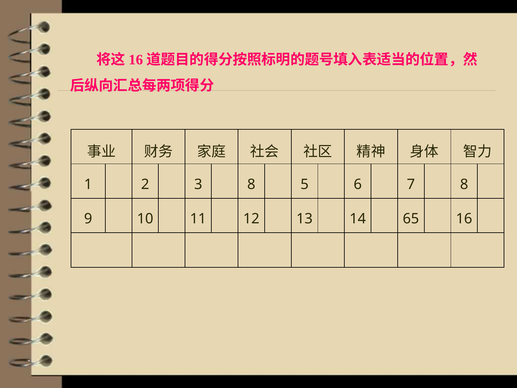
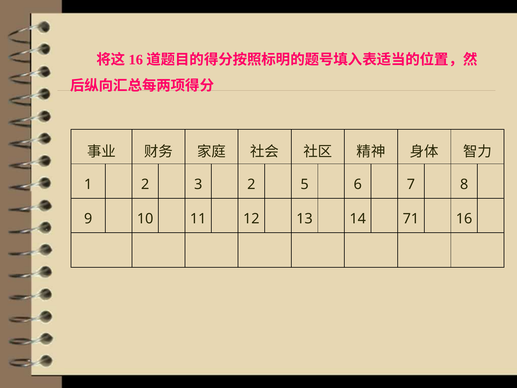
3 8: 8 -> 2 (251, 184)
65: 65 -> 71 (411, 219)
